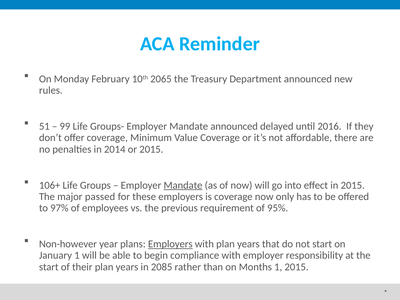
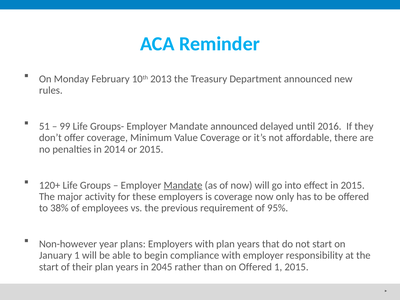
2065: 2065 -> 2013 (161, 79)
106+: 106+ -> 120+ (50, 185)
passed: passed -> activity (100, 197)
97%: 97% -> 38% (59, 208)
Employers underline: present -> none (170, 244)
2085: 2085 -> 2045 (162, 267)
on Months: Months -> Offered (255, 267)
